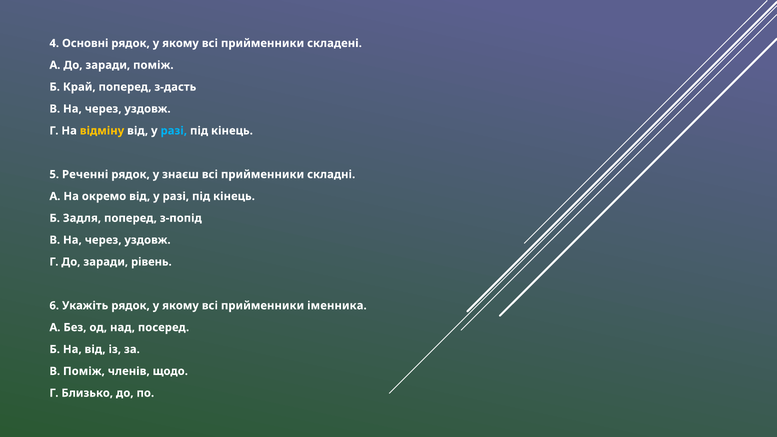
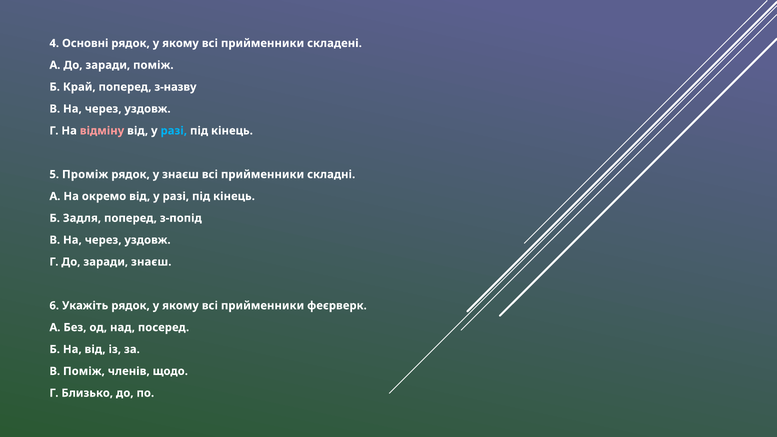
з-дасть: з-дасть -> з-назву (175, 87)
відміну colour: yellow -> pink (102, 131)
Реченні: Реченні -> Проміж (85, 174)
заради рівень: рівень -> знаєш (151, 262)
іменника: іменника -> феєрверк (337, 306)
